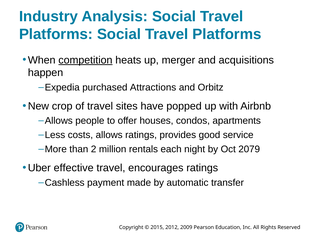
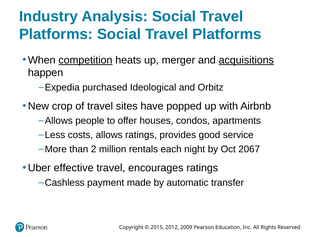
acquisitions underline: none -> present (246, 60)
Attractions: Attractions -> Ideological (153, 88)
2079: 2079 -> 2067 (249, 150)
